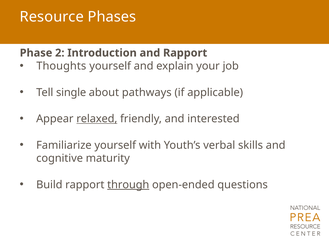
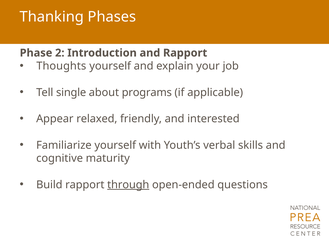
Resource: Resource -> Thanking (52, 17)
pathways: pathways -> programs (147, 92)
relaxed underline: present -> none (97, 119)
